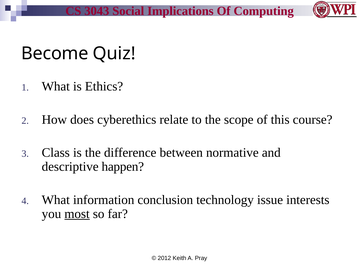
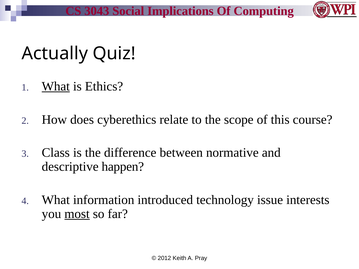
Become: Become -> Actually (55, 54)
What underline: none -> present (56, 86)
conclusion: conclusion -> introduced (165, 200)
